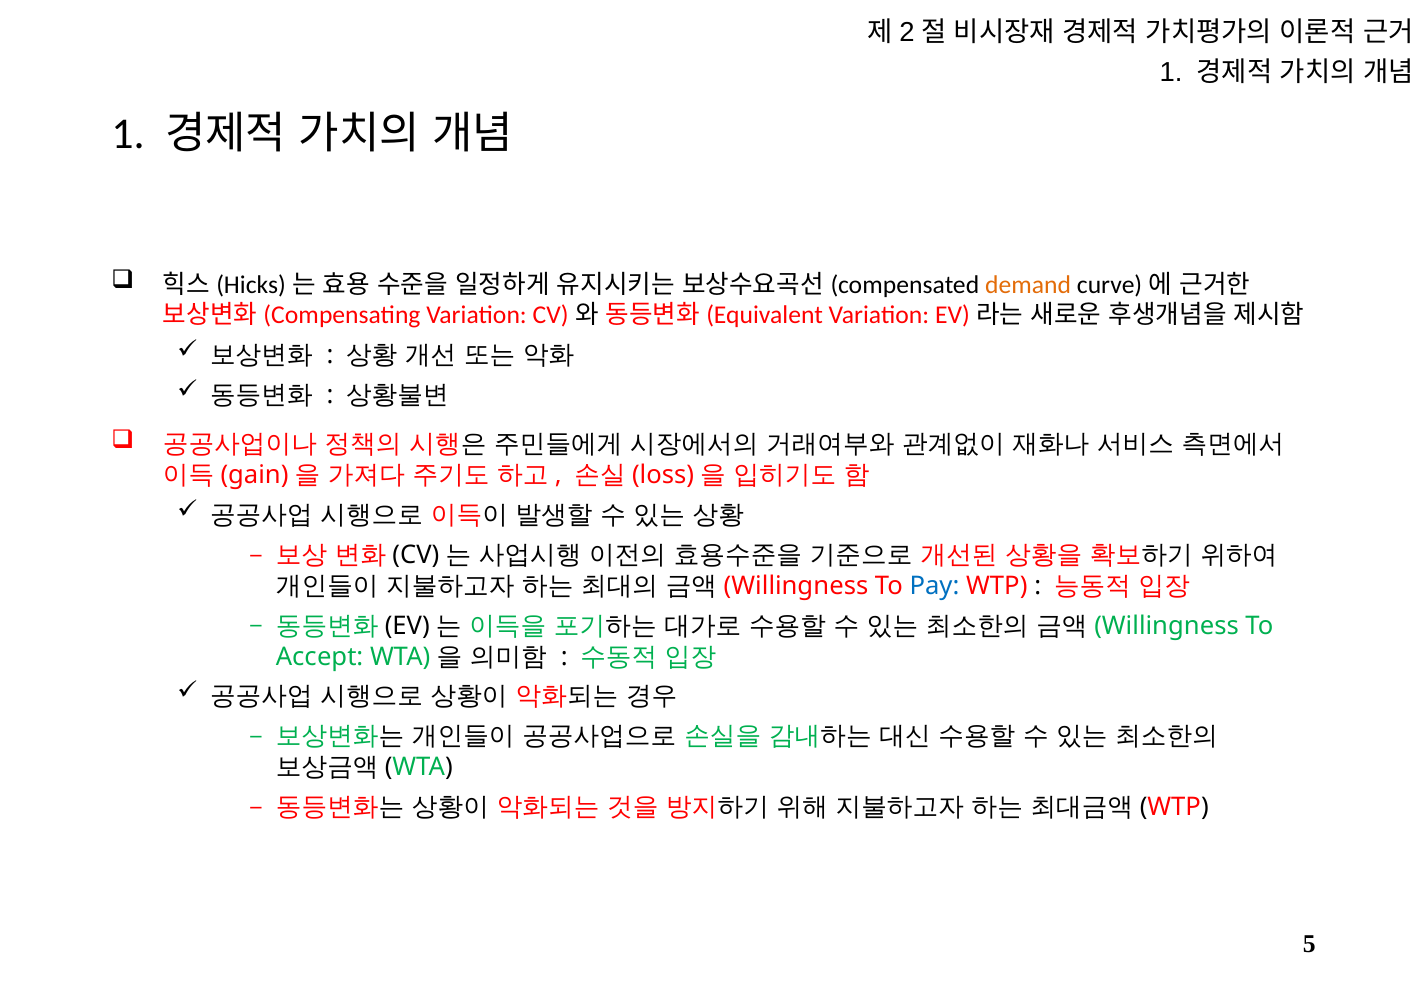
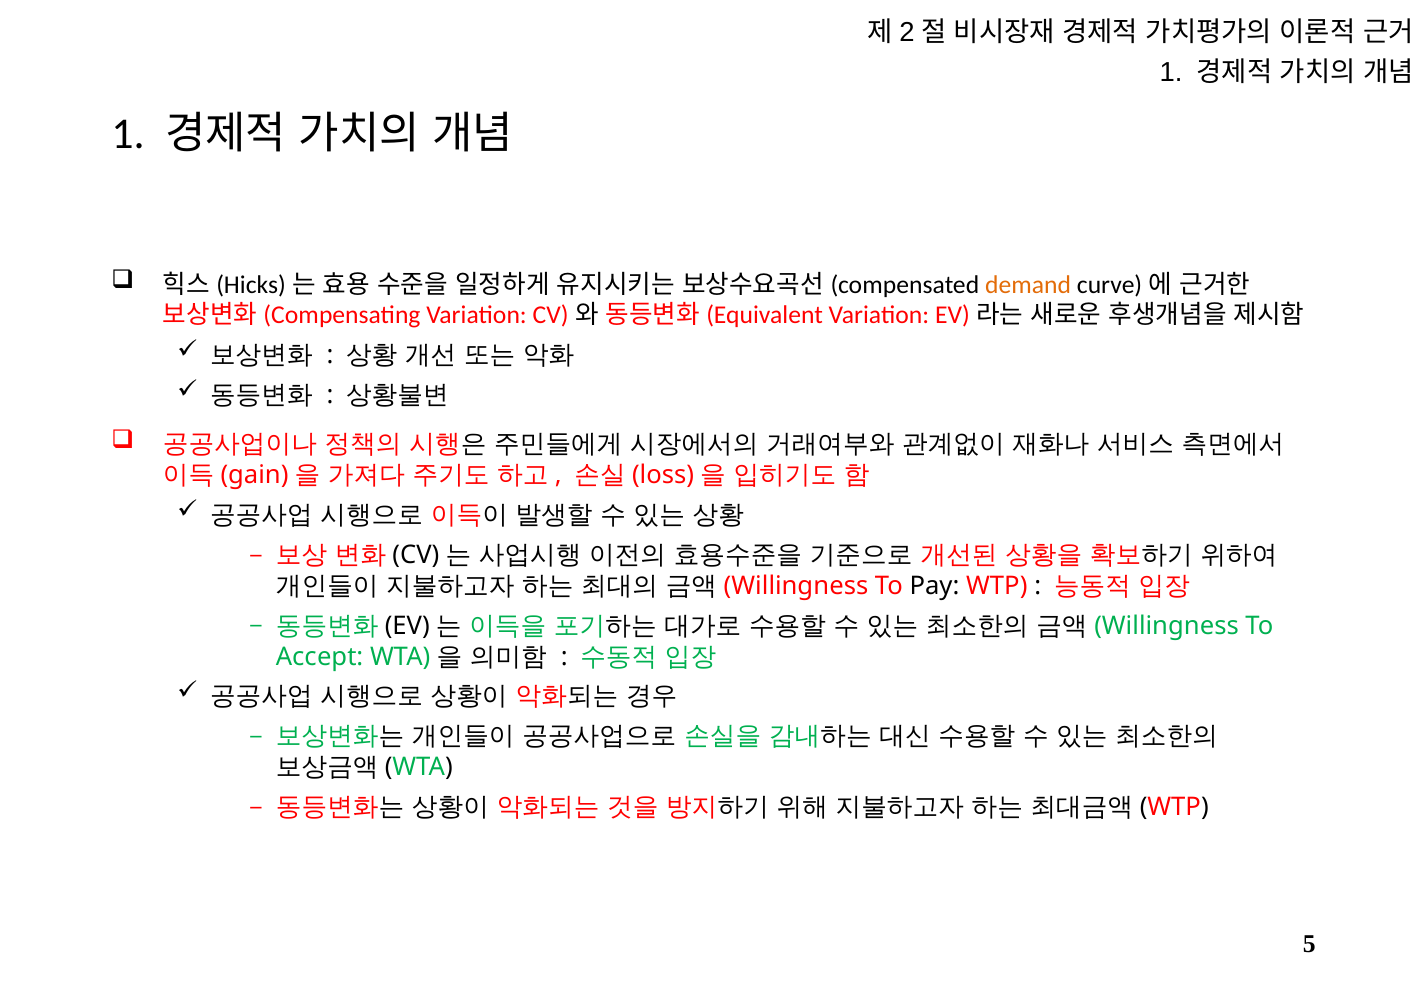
Pay colour: blue -> black (934, 586)
